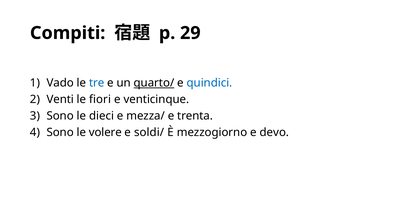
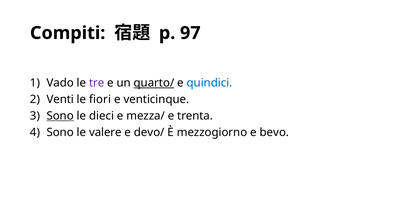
29: 29 -> 97 (190, 33)
tre colour: blue -> purple (97, 83)
Sono underline: none -> present (60, 116)
volere: volere -> valere (105, 132)
soldi/: soldi/ -> devo/ (149, 132)
devo: devo -> bevo (274, 132)
